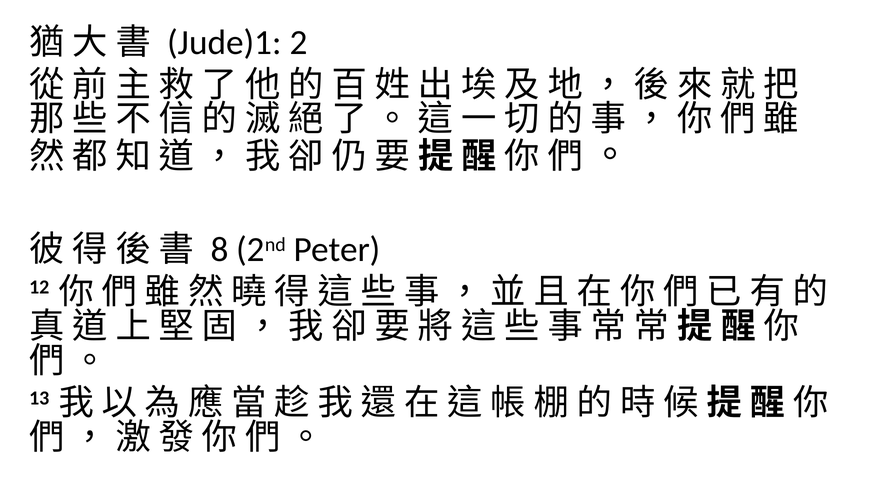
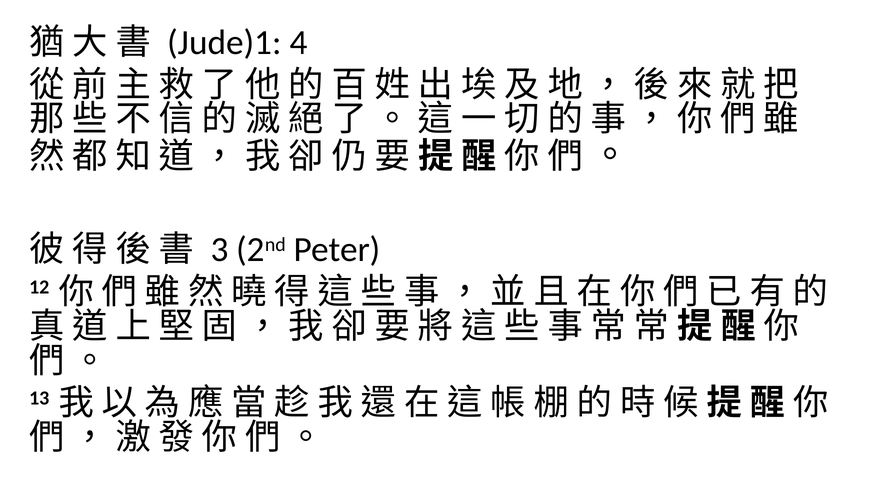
2: 2 -> 4 (299, 42)
8: 8 -> 3 (219, 250)
